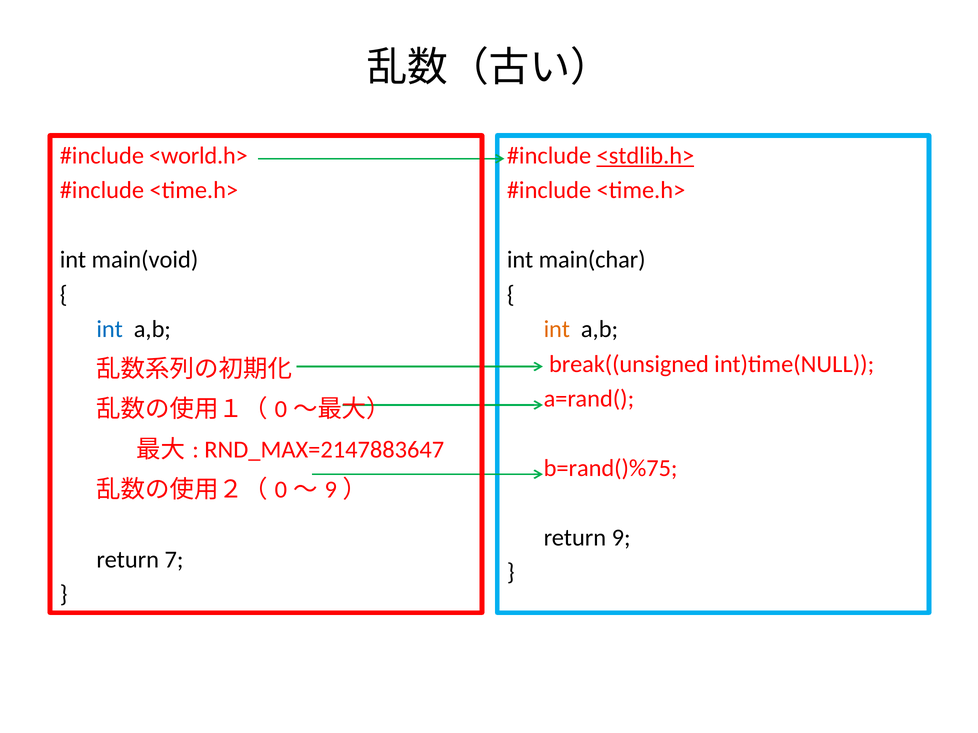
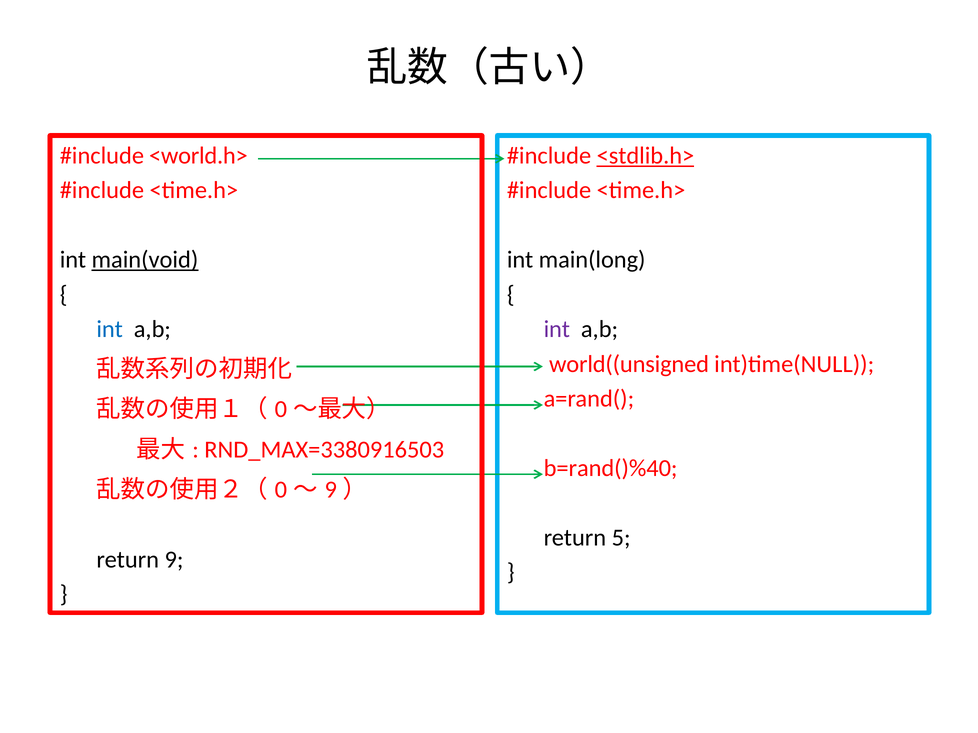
main(void underline: none -> present (145, 260)
main(char: main(char -> main(long (592, 260)
int colour: orange -> purple (557, 329)
break((unsigned: break((unsigned -> world((unsigned (629, 364)
RND_MAX=2147883647: RND_MAX=2147883647 -> RND_MAX=3380916503 (324, 450)
b=rand()%75: b=rand()%75 -> b=rand()%40 (611, 468)
9: 9 -> 5 (621, 538)
7: 7 -> 9 (174, 560)
